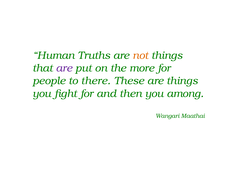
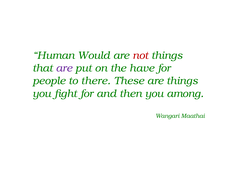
Truths: Truths -> Would (94, 55)
not colour: orange -> red (140, 55)
more: more -> have (142, 68)
